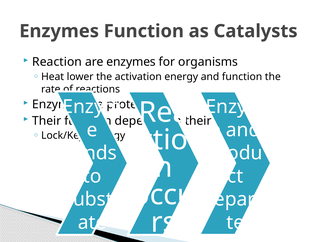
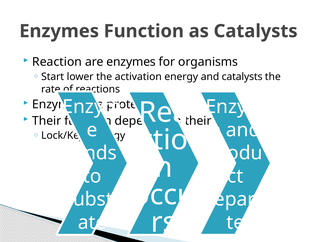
Heat: Heat -> Start (53, 77)
and function: function -> catalysts (242, 77)
